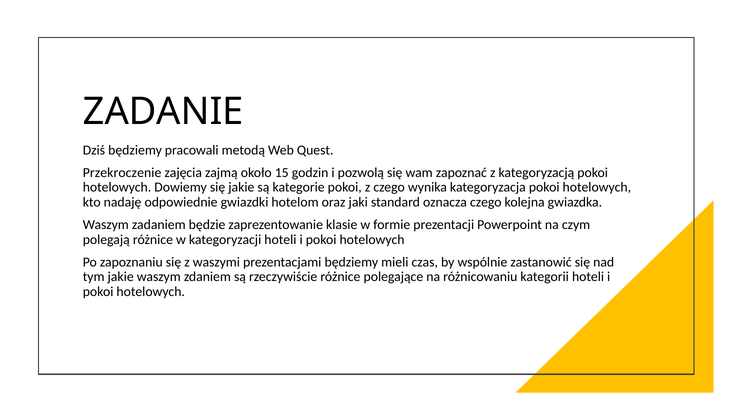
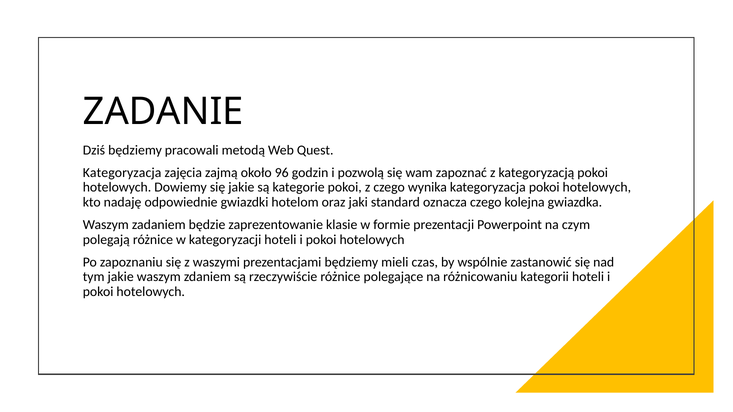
Przekroczenie: Przekroczenie -> Kategoryzacja (122, 173)
15: 15 -> 96 (282, 173)
